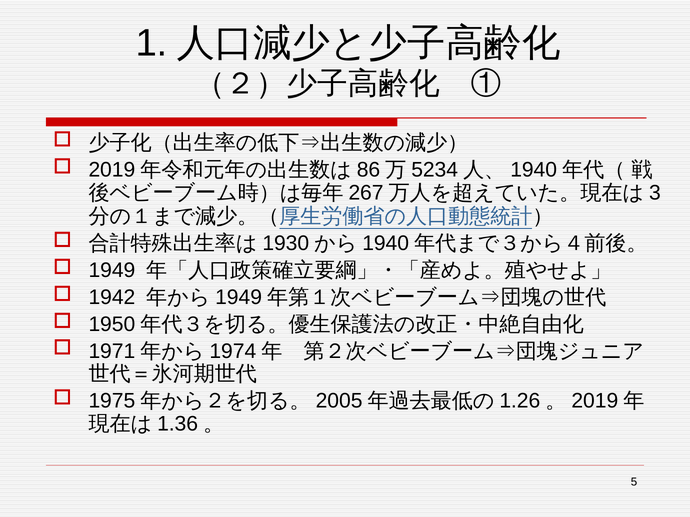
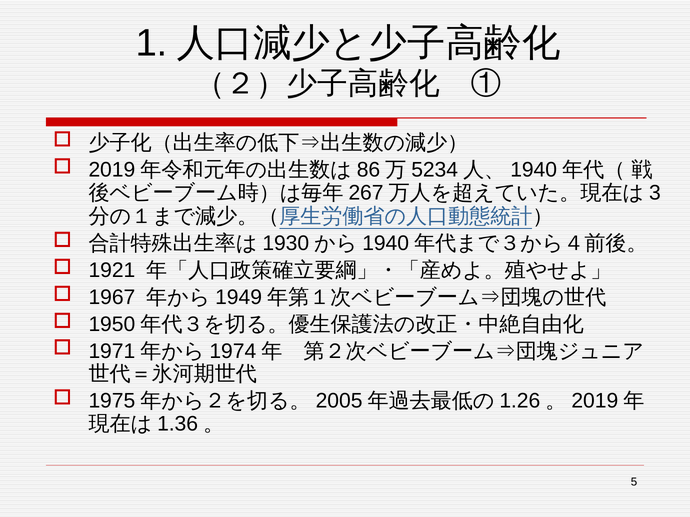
1949: 1949 -> 1921 (112, 271)
1942: 1942 -> 1967 (112, 298)
